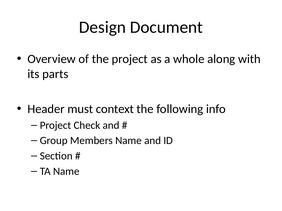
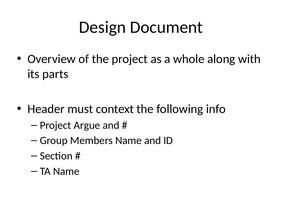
Check: Check -> Argue (87, 126)
